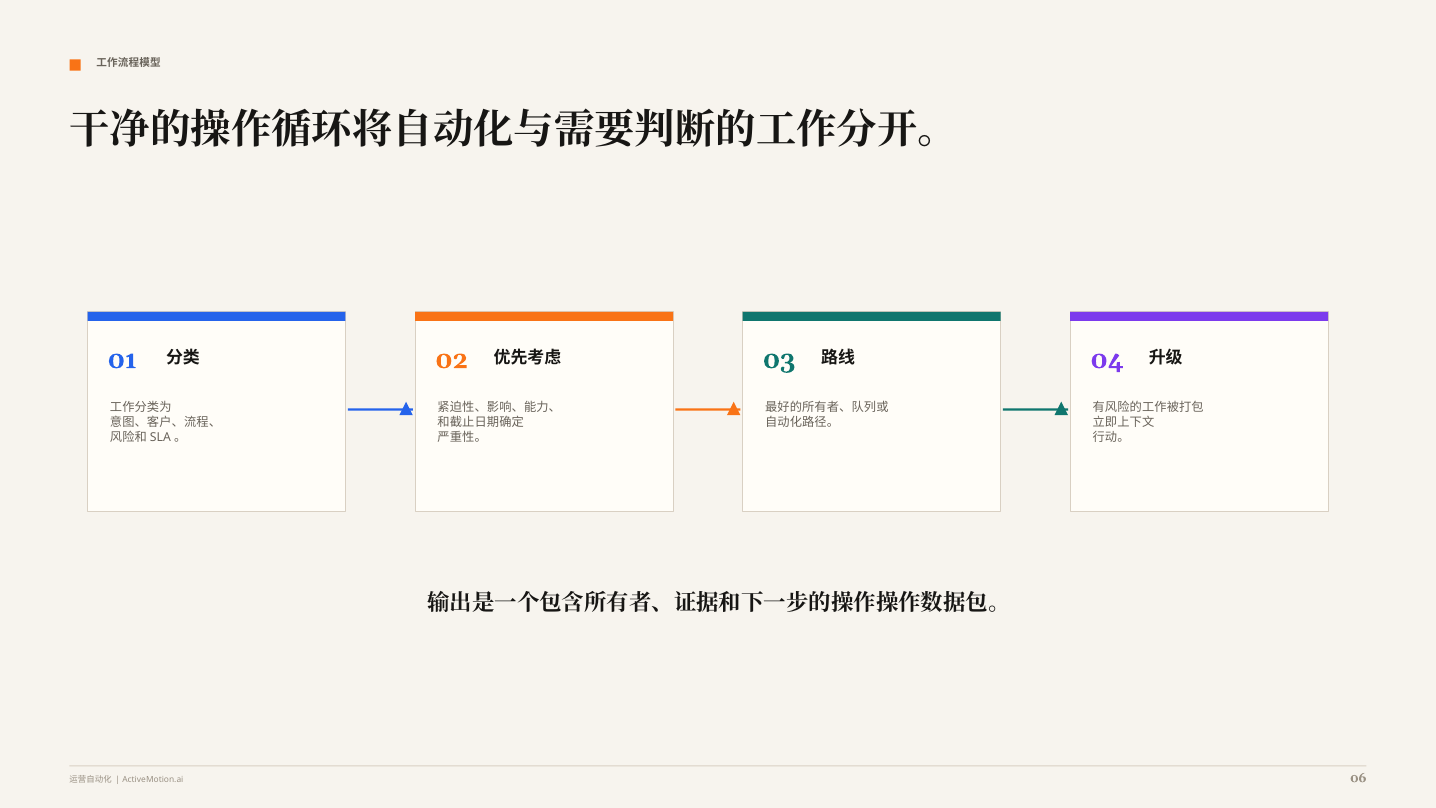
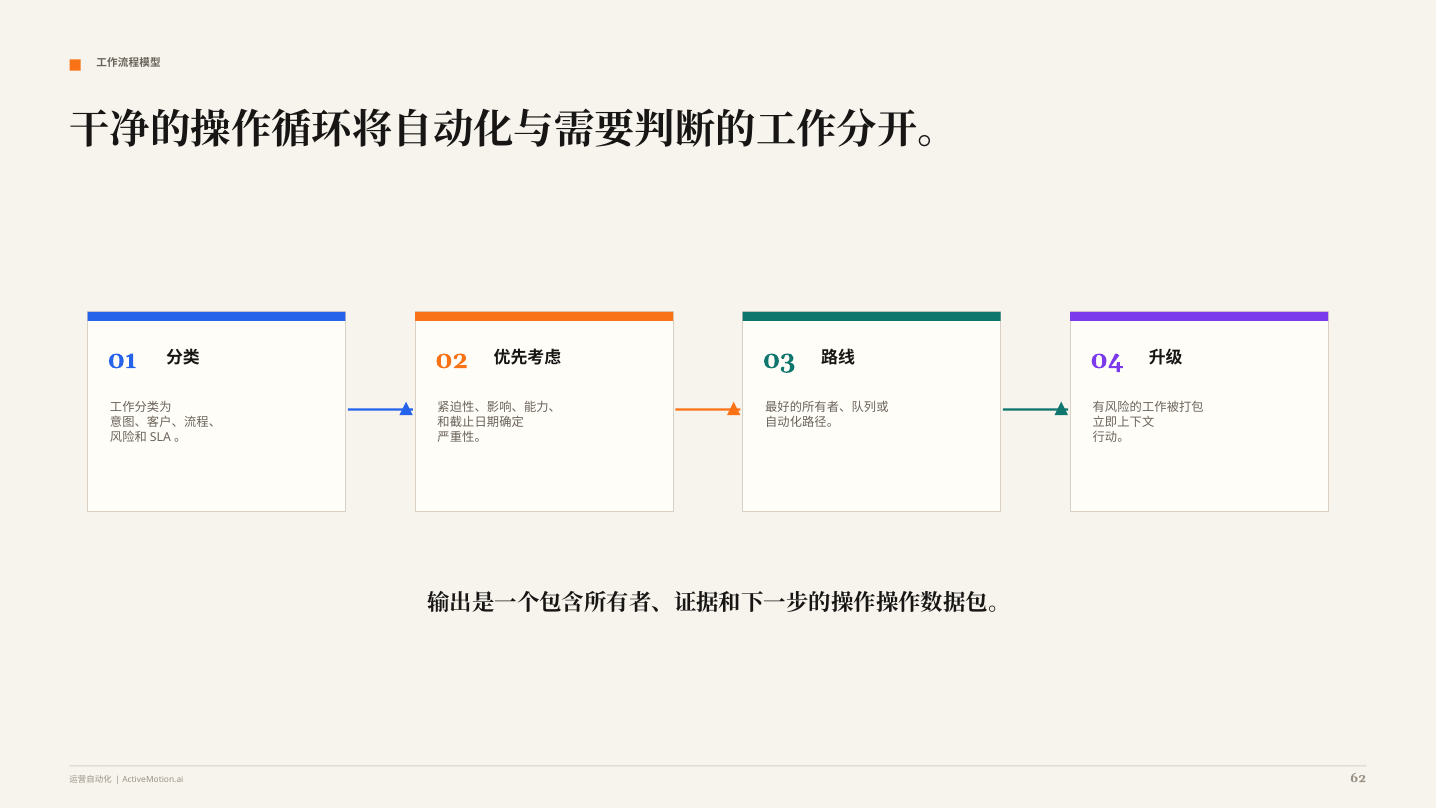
06: 06 -> 62 (1358, 778)
